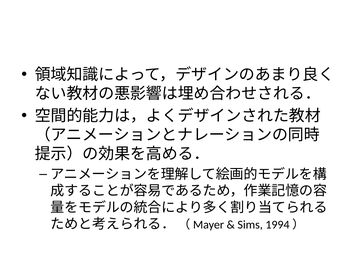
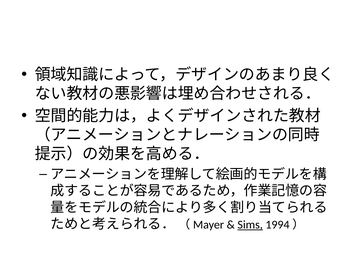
Sims underline: none -> present (250, 225)
